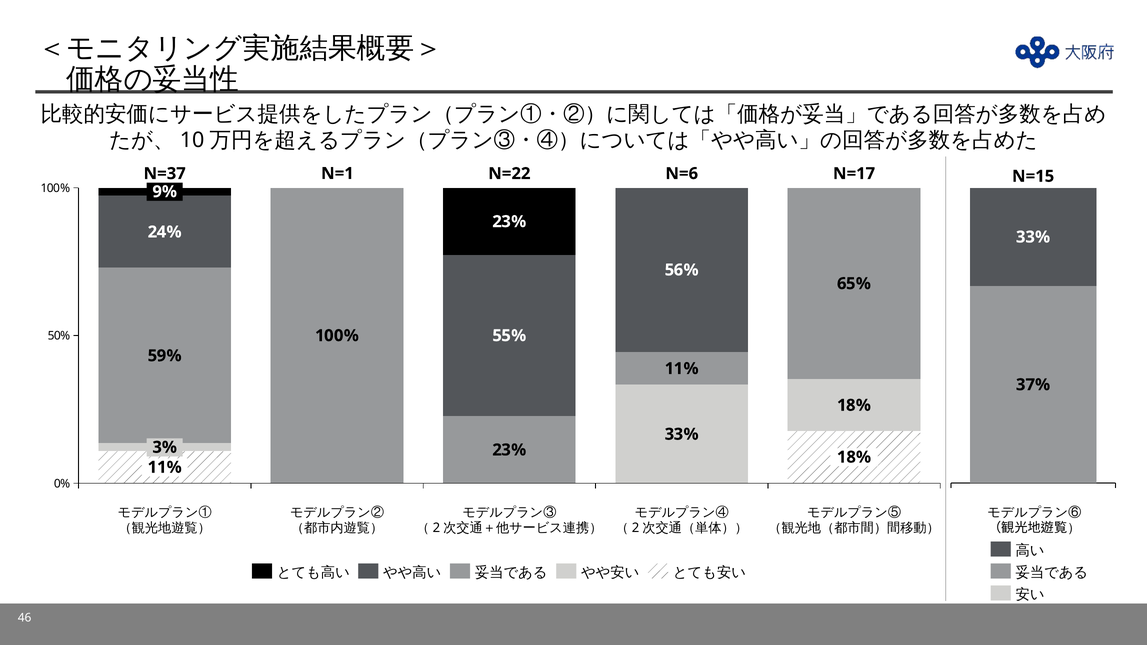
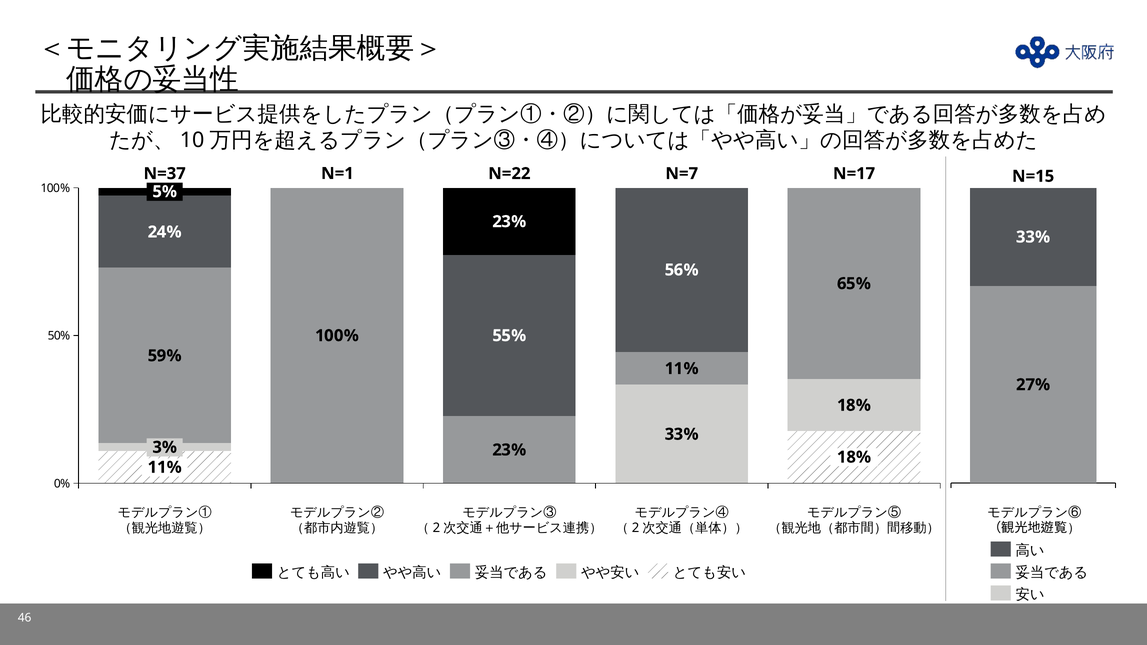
N=6: N=6 -> N=7 (682, 174)
9%: 9% -> 5% (165, 192)
37%: 37% -> 27% (1033, 385)
